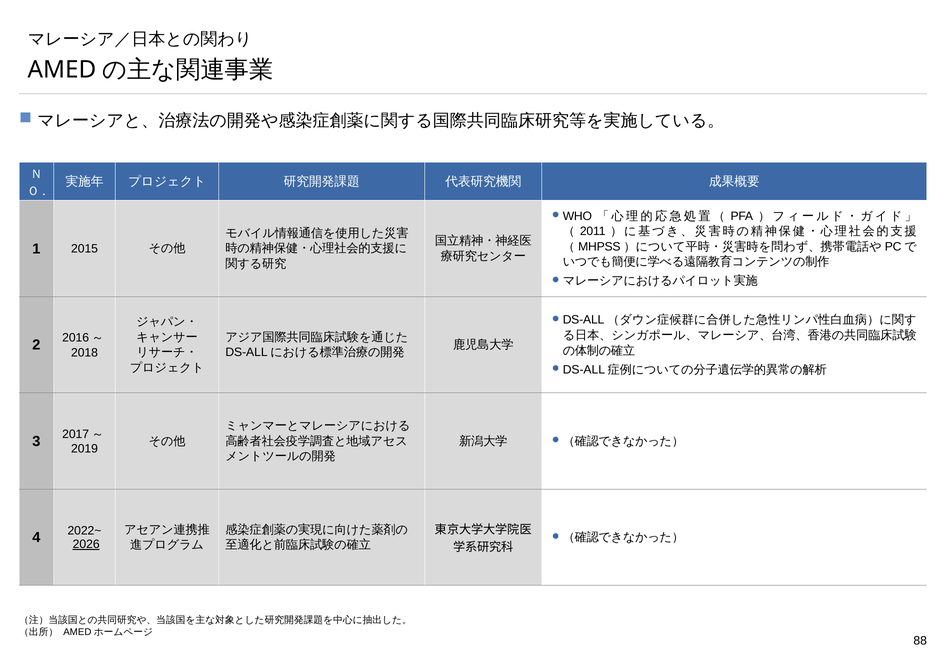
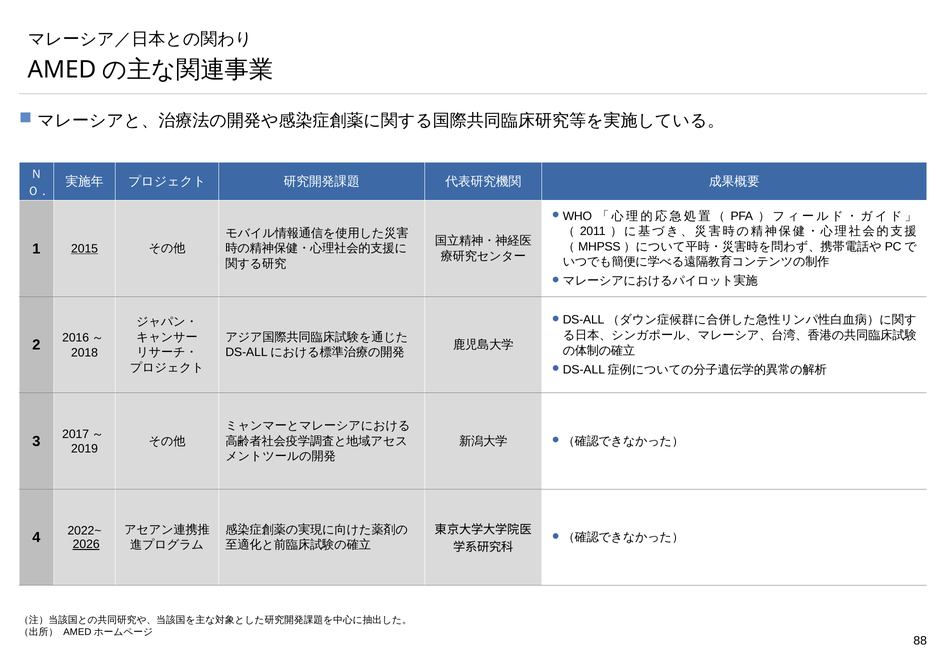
2015 underline: none -> present (85, 249)
